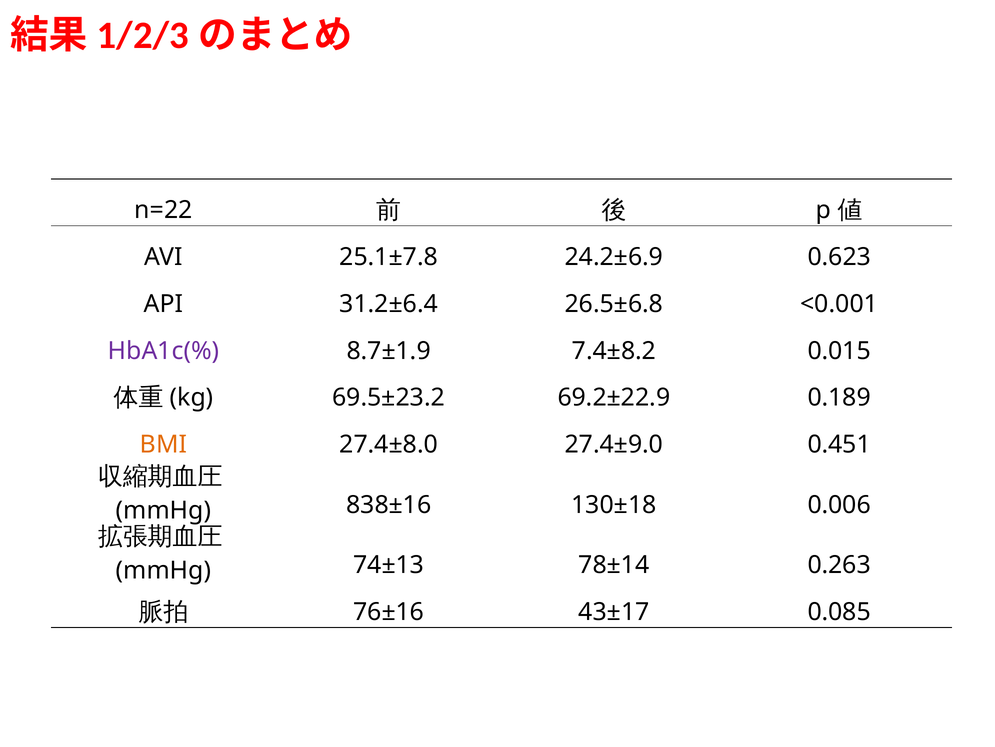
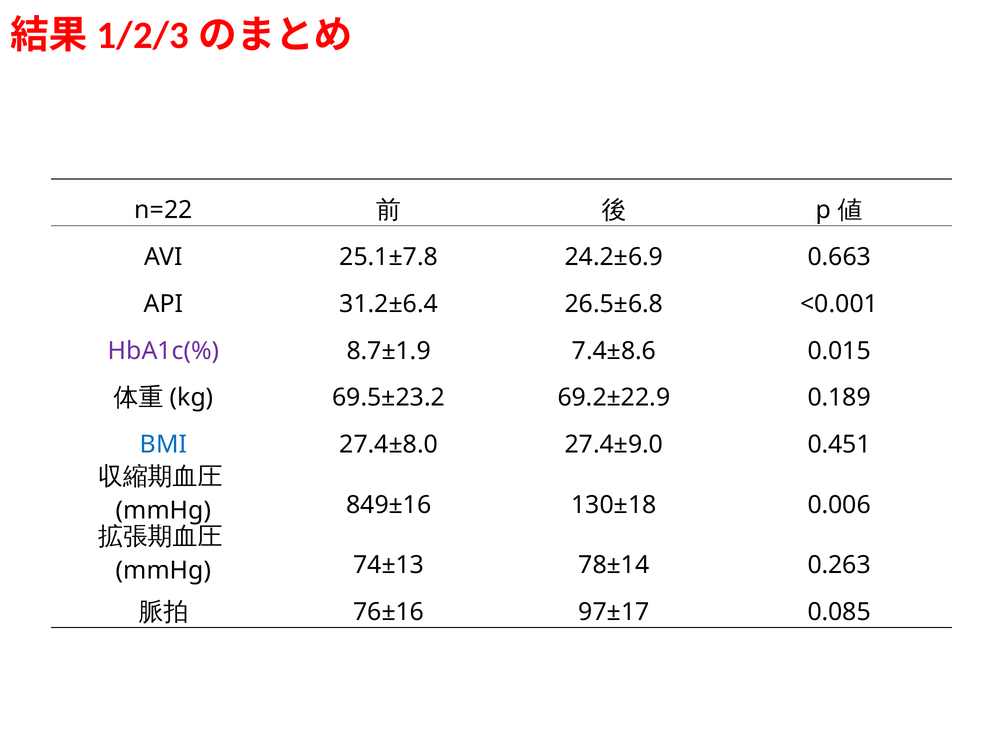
0.623: 0.623 -> 0.663 (839, 257)
7.4±8.2: 7.4±8.2 -> 7.4±8.6 (614, 351)
BMI colour: orange -> blue (164, 444)
838±16: 838±16 -> 849±16 (389, 504)
43±17: 43±17 -> 97±17 (614, 611)
